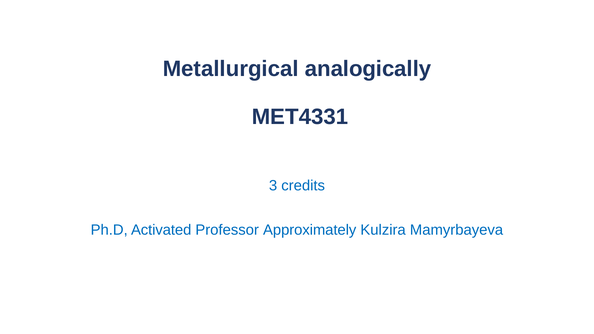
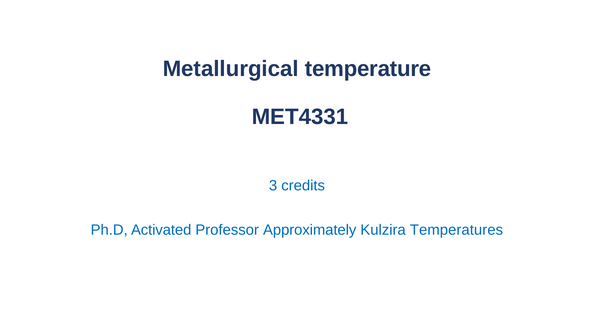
analogically: analogically -> temperature (368, 69)
Mamyrbayeva: Mamyrbayeva -> Temperatures (456, 230)
